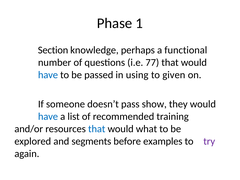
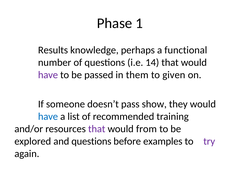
Section: Section -> Results (53, 50)
77: 77 -> 14 (152, 63)
have colour: blue -> purple (48, 75)
using: using -> them (137, 75)
that colour: blue -> purple (97, 129)
what: what -> from (146, 129)
and segments: segments -> questions (91, 141)
